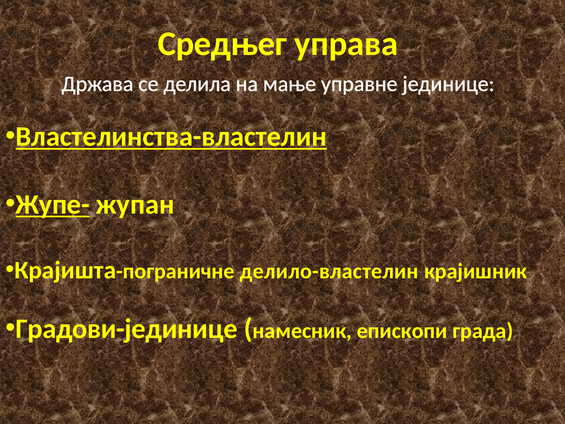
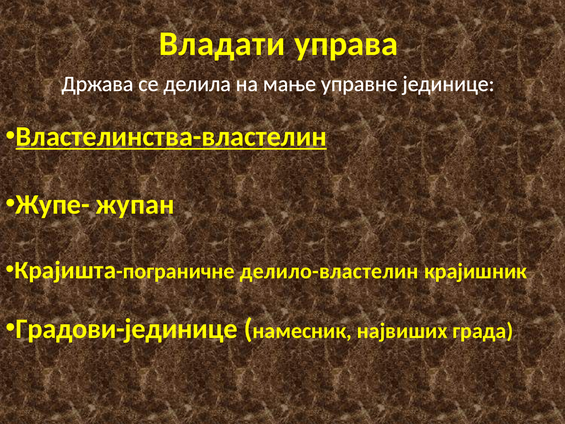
Средњег: Средњег -> Владати (222, 44)
Жупе- underline: present -> none (53, 204)
епископи: епископи -> највиших (402, 331)
